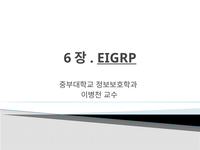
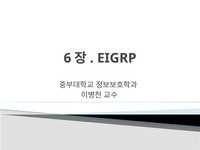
EIGRP underline: present -> none (117, 58)
